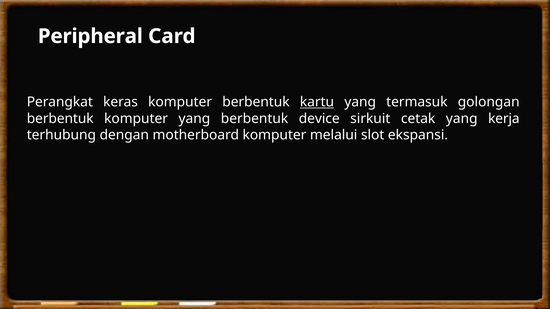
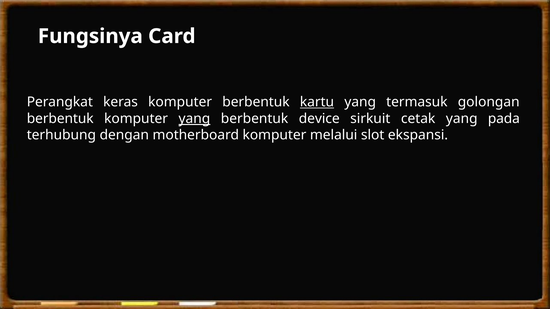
Peripheral: Peripheral -> Fungsinya (90, 36)
yang underline: none -> present (194, 119)
kerja: kerja -> pada (504, 119)
